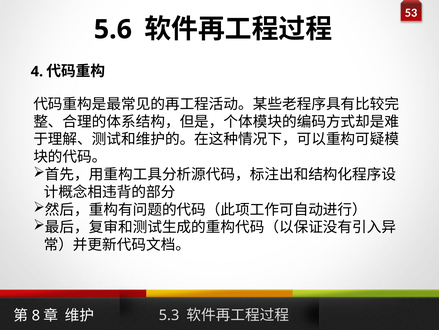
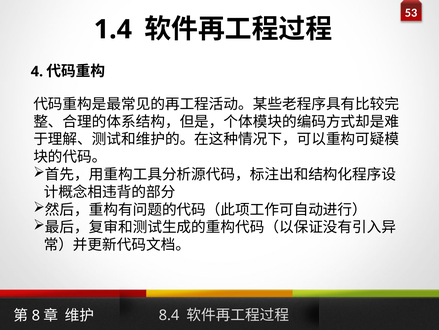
5.6: 5.6 -> 1.4 (113, 29)
5.3: 5.3 -> 8.4 (169, 314)
